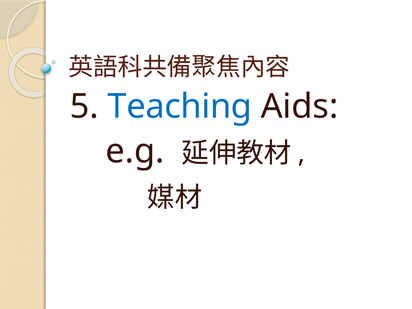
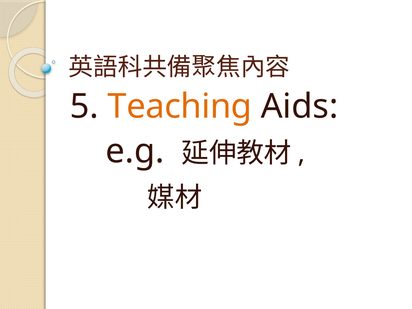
Teaching colour: blue -> orange (180, 106)
